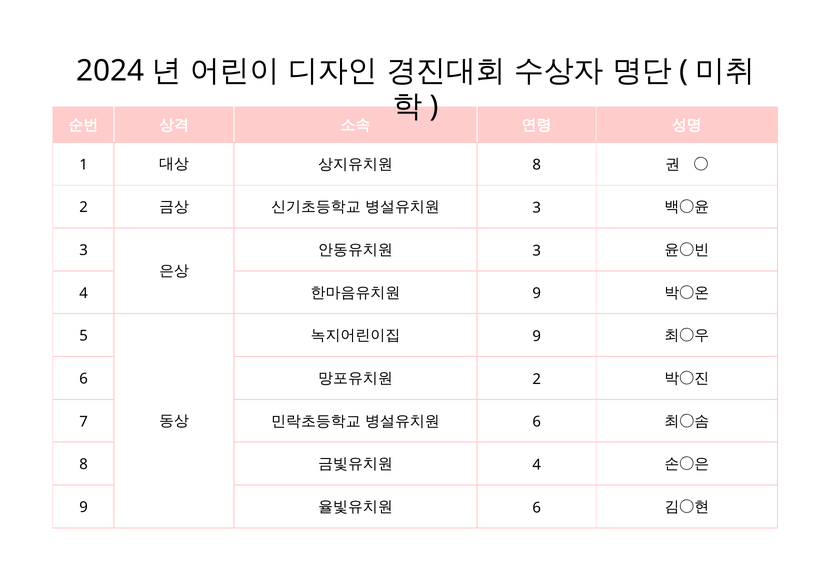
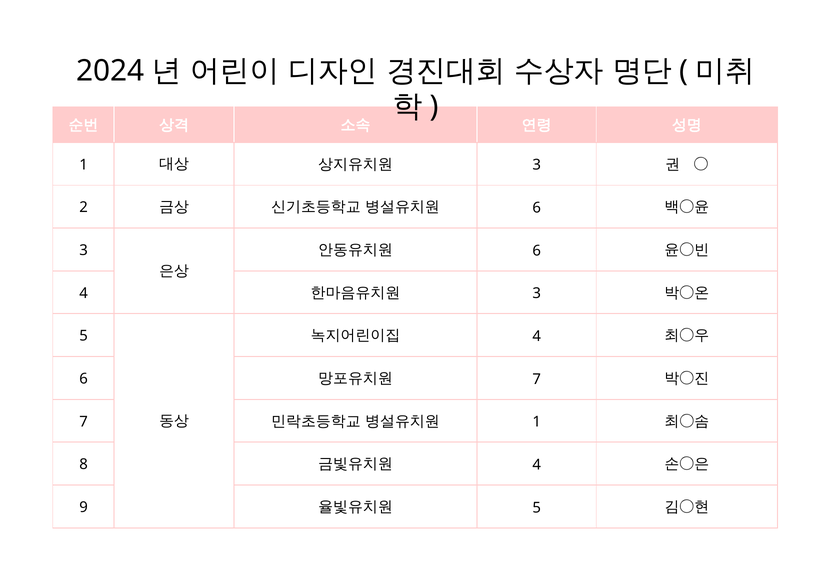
8: 8 -> 3 (537, 165)
3: 3 -> 6 (537, 208)
3: 3 -> 6 (537, 251)
9: 9 -> 3 (537, 293)
9: 9 -> 4 (537, 336)
2: 2 -> 7 (537, 379)
6: 6 -> 1 (537, 422)
6: 6 -> 5 (537, 507)
